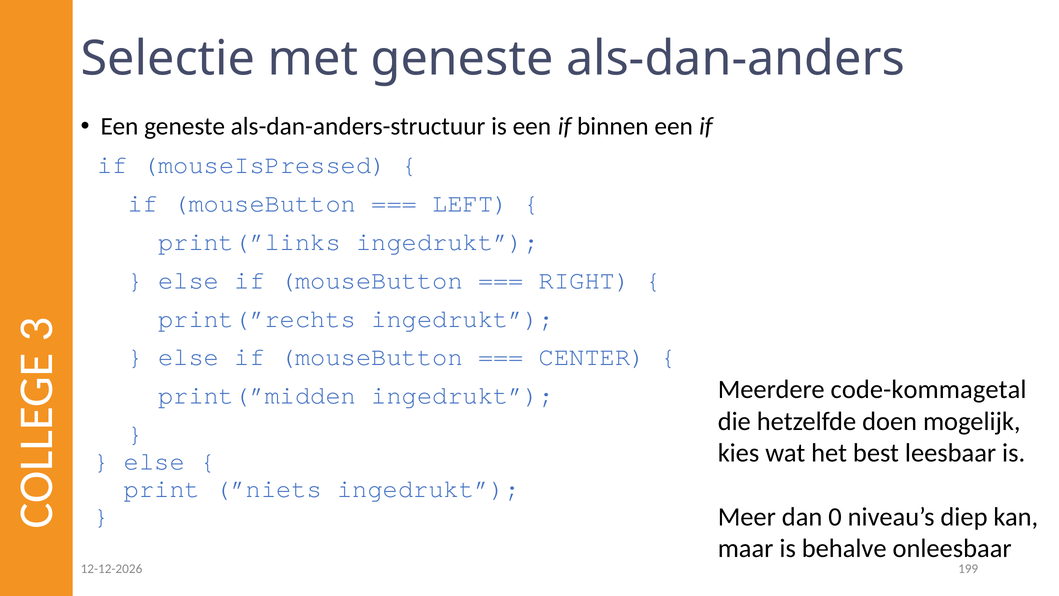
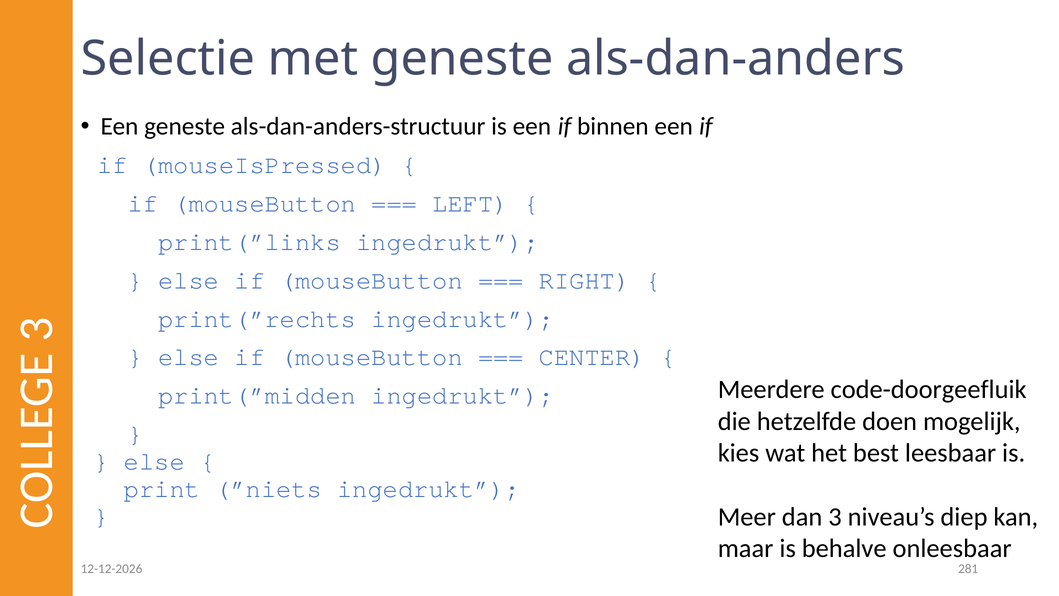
code-kommagetal: code-kommagetal -> code-doorgeefluik (929, 389)
dan 0: 0 -> 3 (835, 516)
199: 199 -> 281 (968, 569)
